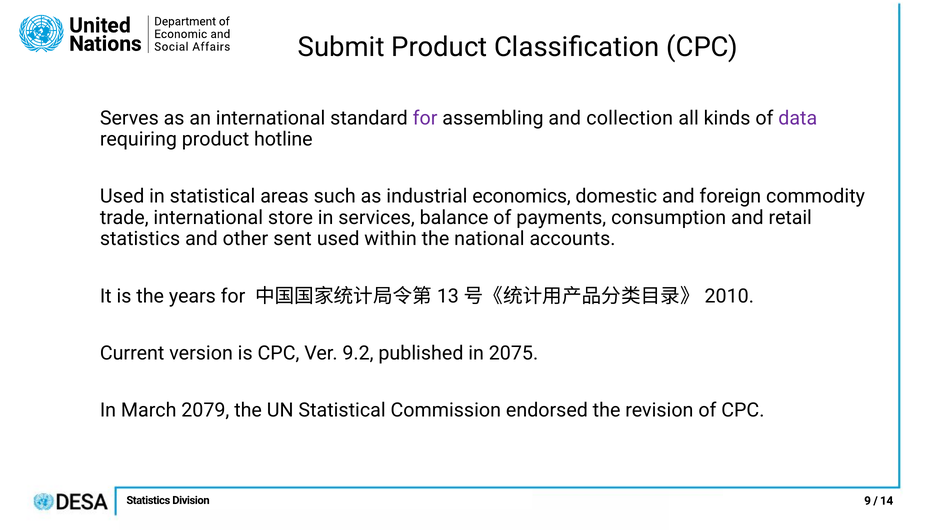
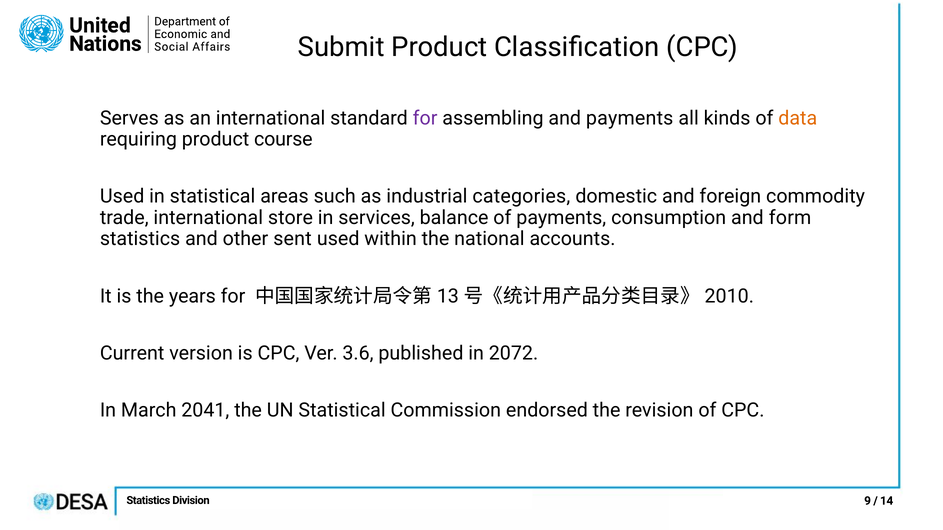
and collection: collection -> payments (630, 118)
data colour: purple -> orange (798, 118)
hotline: hotline -> course (283, 139)
economics: economics -> categories (521, 197)
retail: retail -> form (790, 218)
9.2: 9.2 -> 3.6 (358, 353)
2075: 2075 -> 2072 (513, 353)
2079: 2079 -> 2041 (205, 411)
